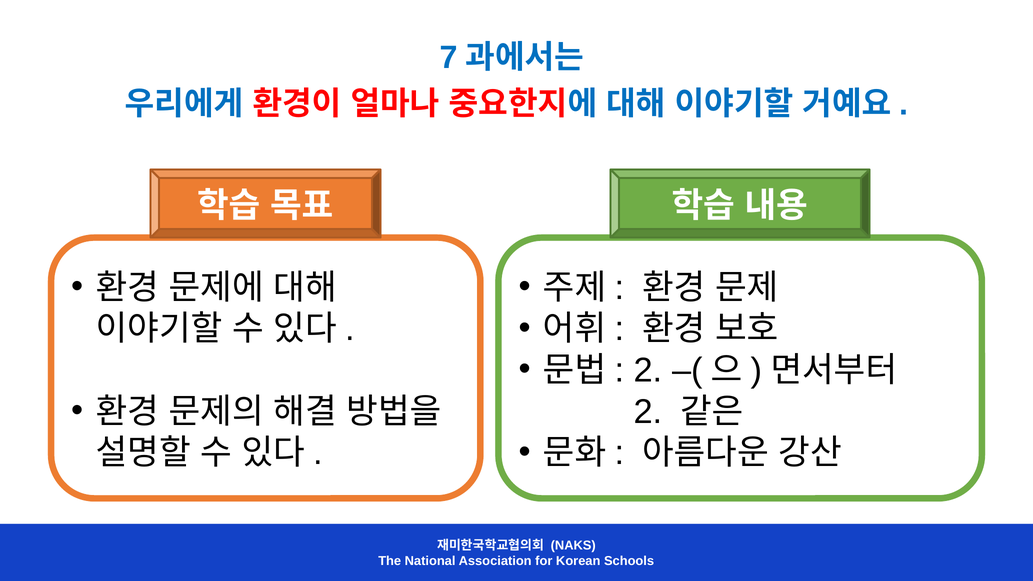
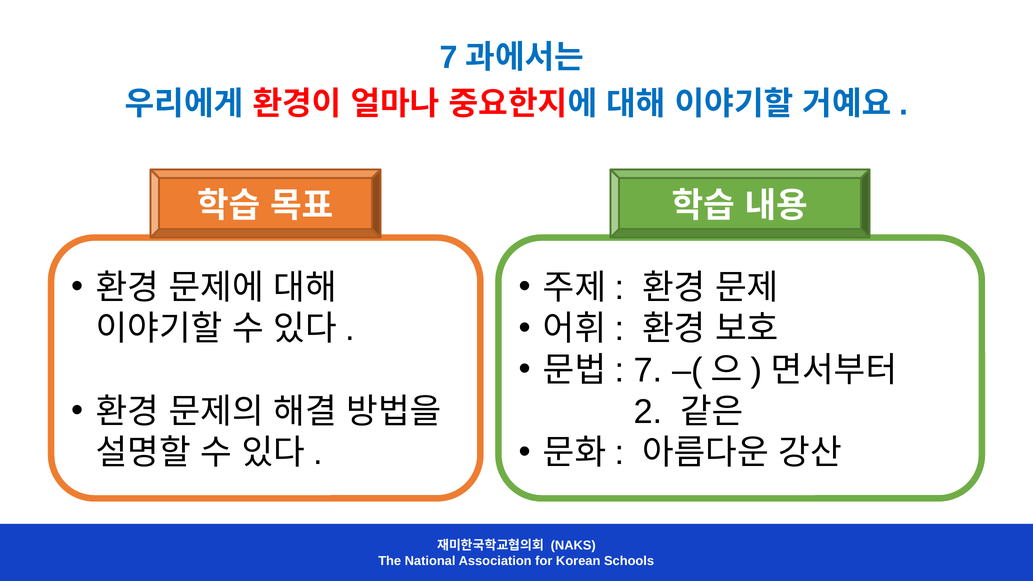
2: 2 -> 7 (648, 370)
